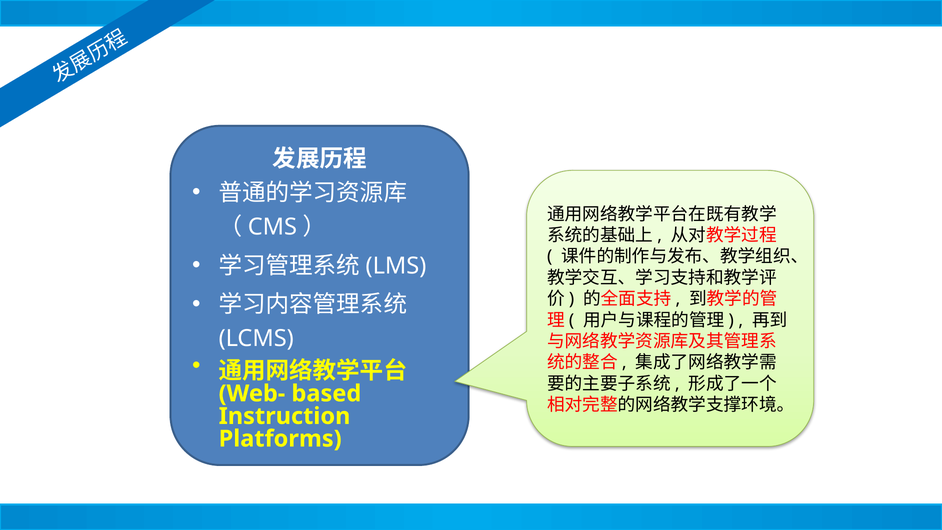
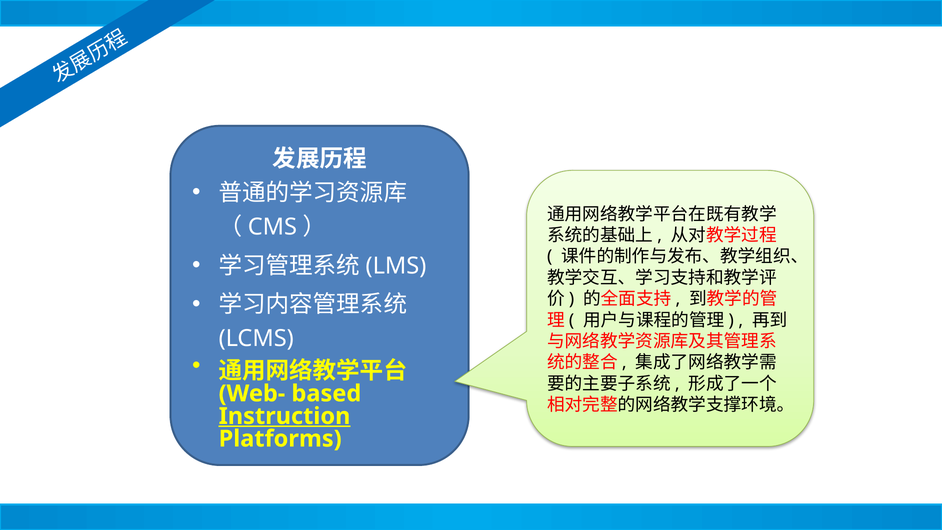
Instruction underline: none -> present (285, 416)
